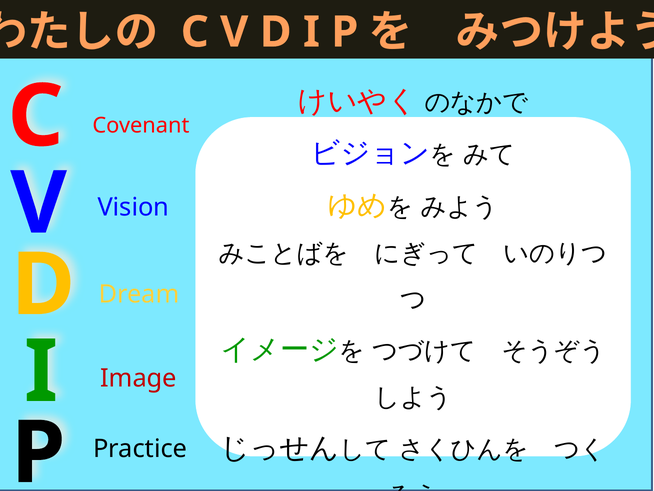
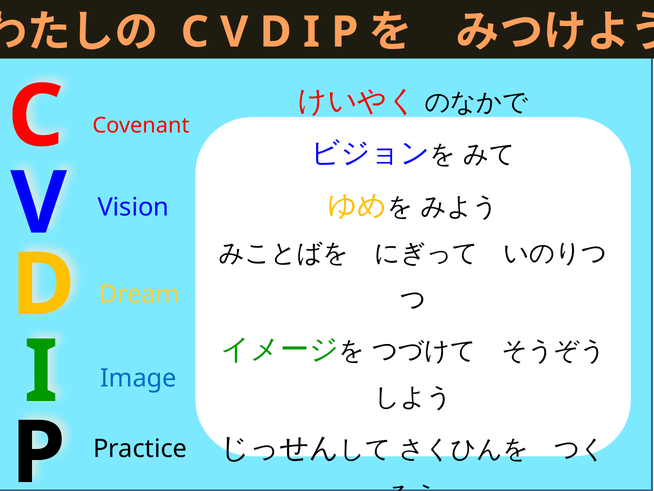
Image colour: red -> blue (139, 378)
